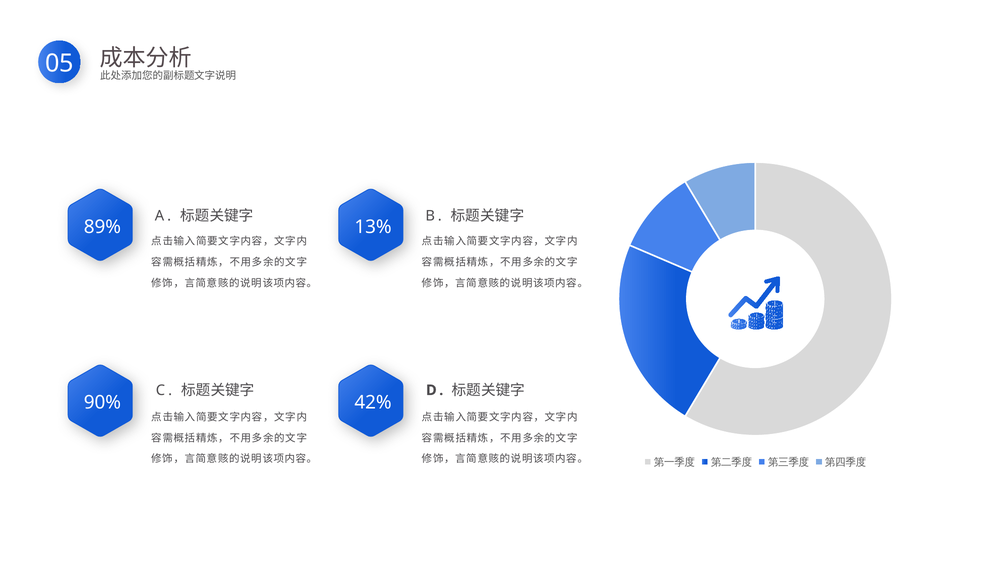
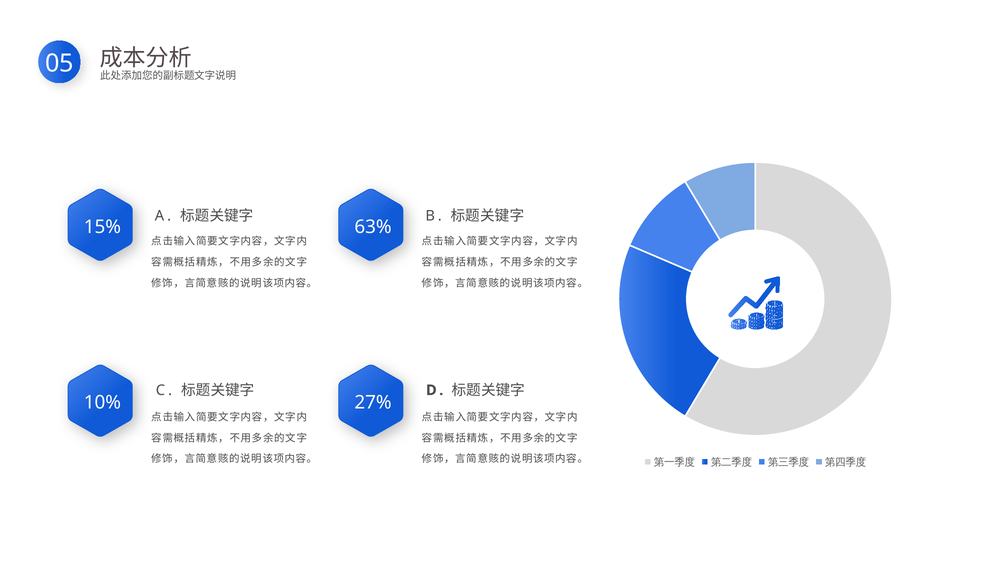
89%: 89% -> 15% (102, 227)
13%: 13% -> 63% (373, 227)
90%: 90% -> 10% (102, 403)
42%: 42% -> 27% (373, 403)
